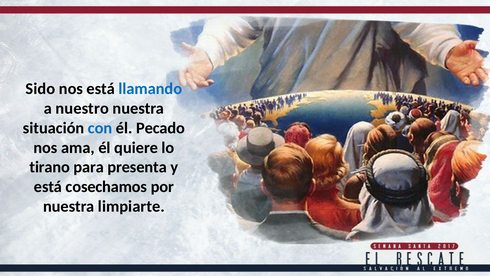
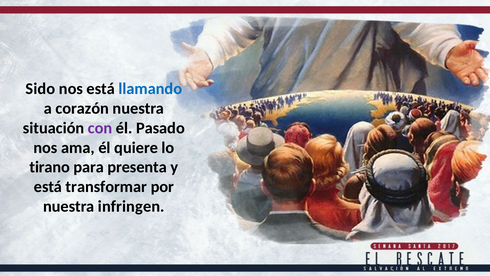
nuestro: nuestro -> corazón (82, 108)
con colour: blue -> purple (100, 128)
Pecado: Pecado -> Pasado (161, 128)
cosechamos: cosechamos -> transformar (106, 187)
limpiarte: limpiarte -> infringen (131, 206)
